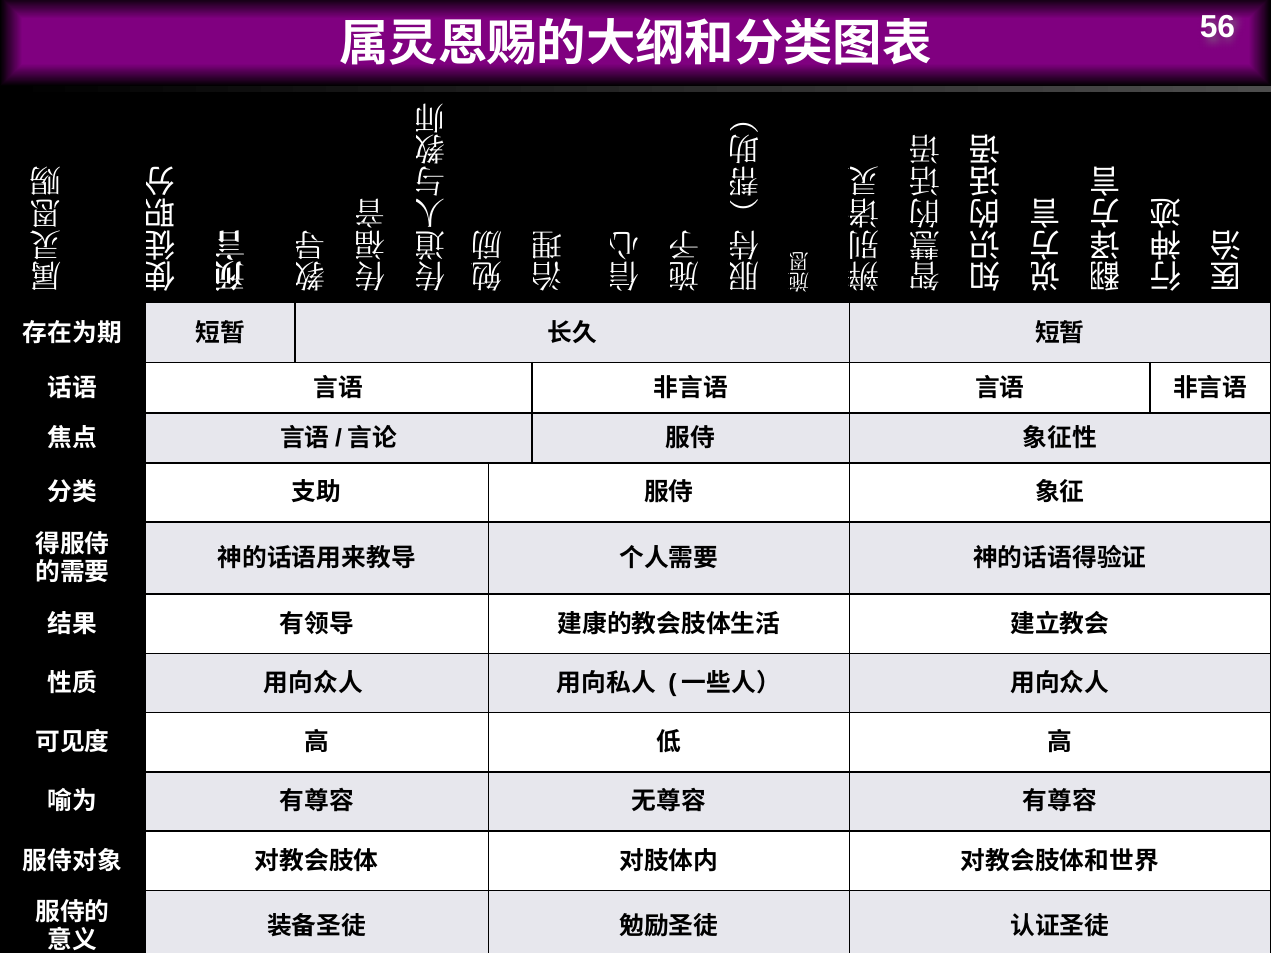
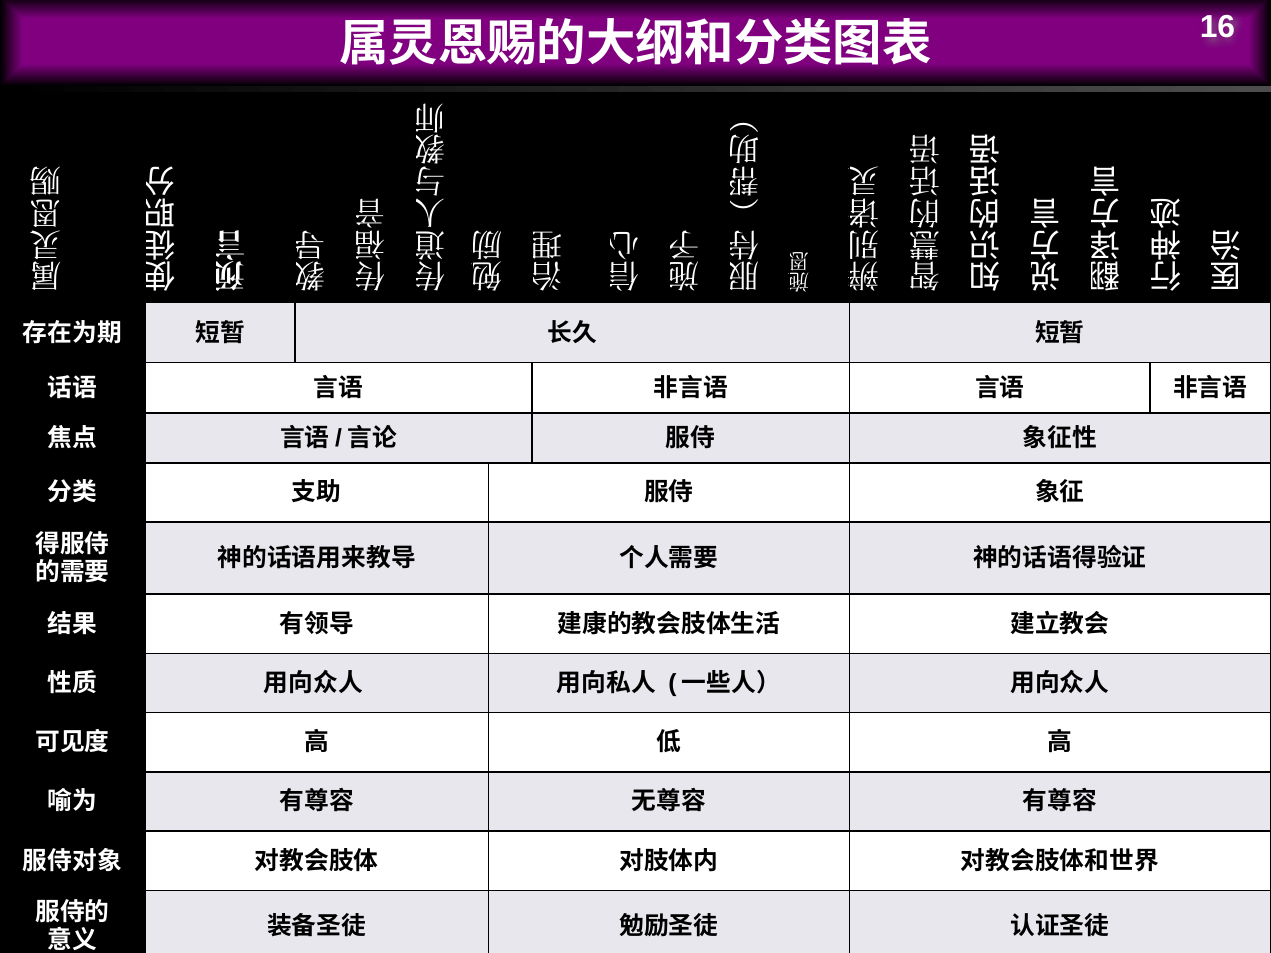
56: 56 -> 16 (1217, 27)
